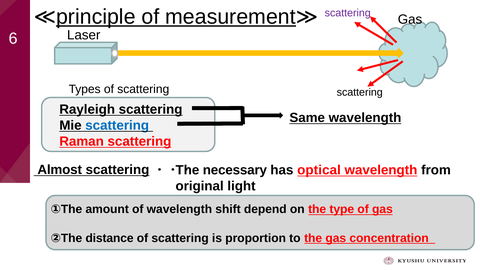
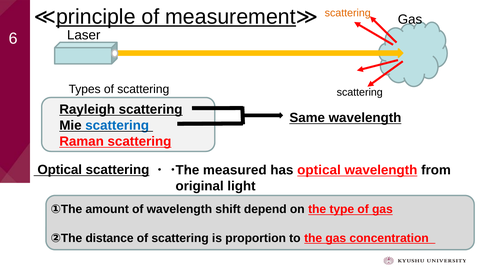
scattering colour: purple -> orange (348, 13)
Almost: Almost -> Optical (60, 170)
necessary: necessary -> measured (235, 170)
